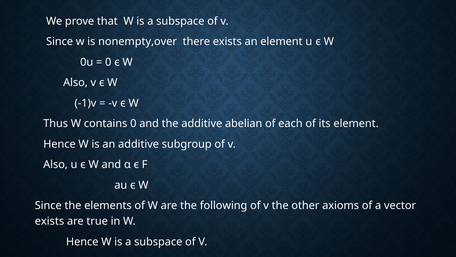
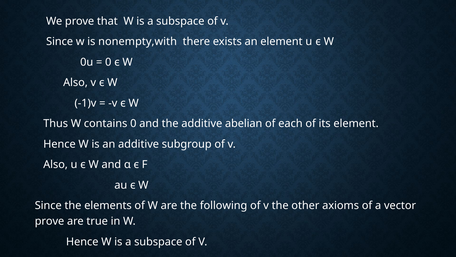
nonempty,over: nonempty,over -> nonempty,with (138, 42)
exists: exists -> prove (49, 221)
